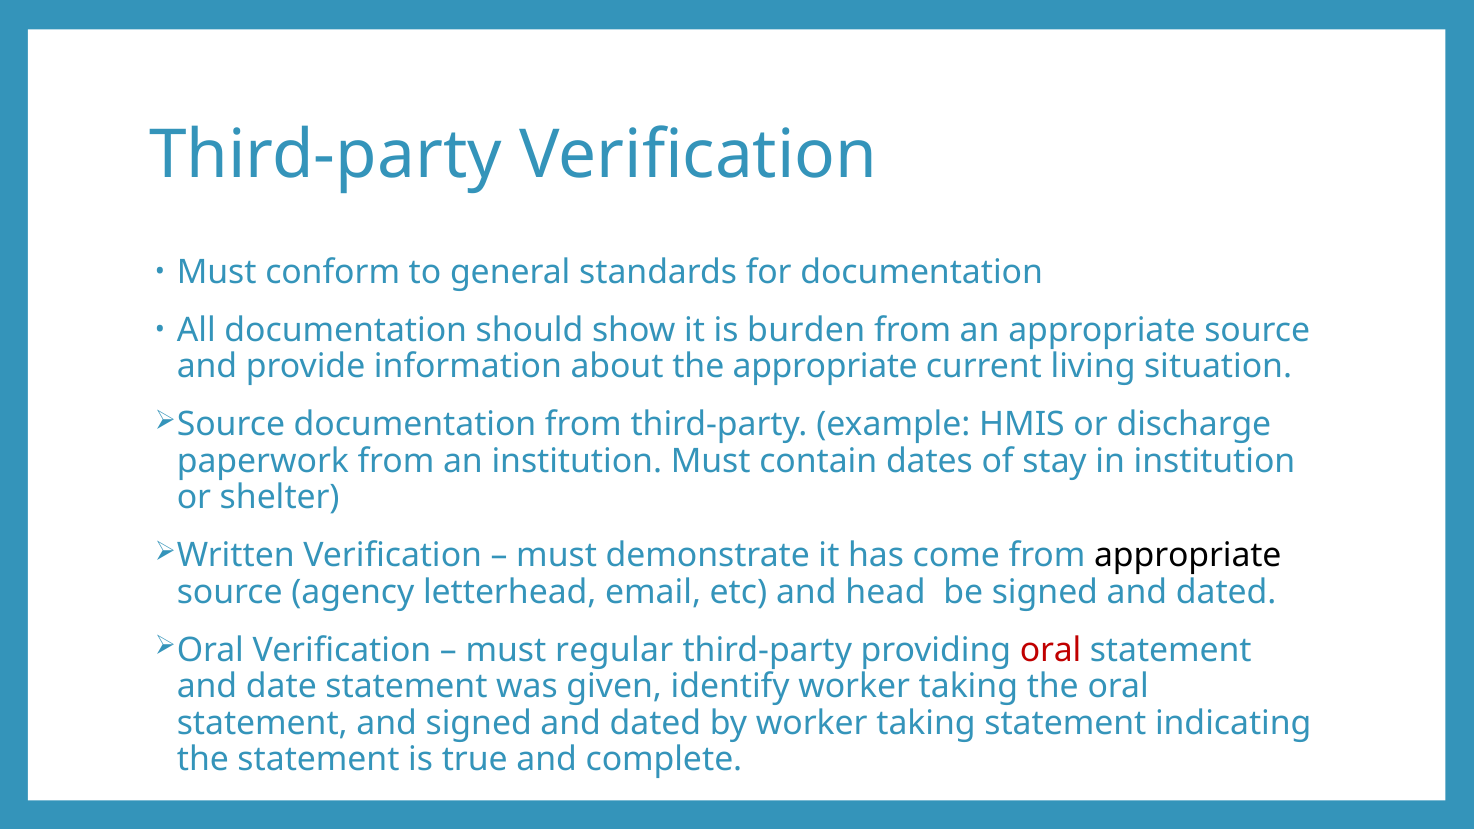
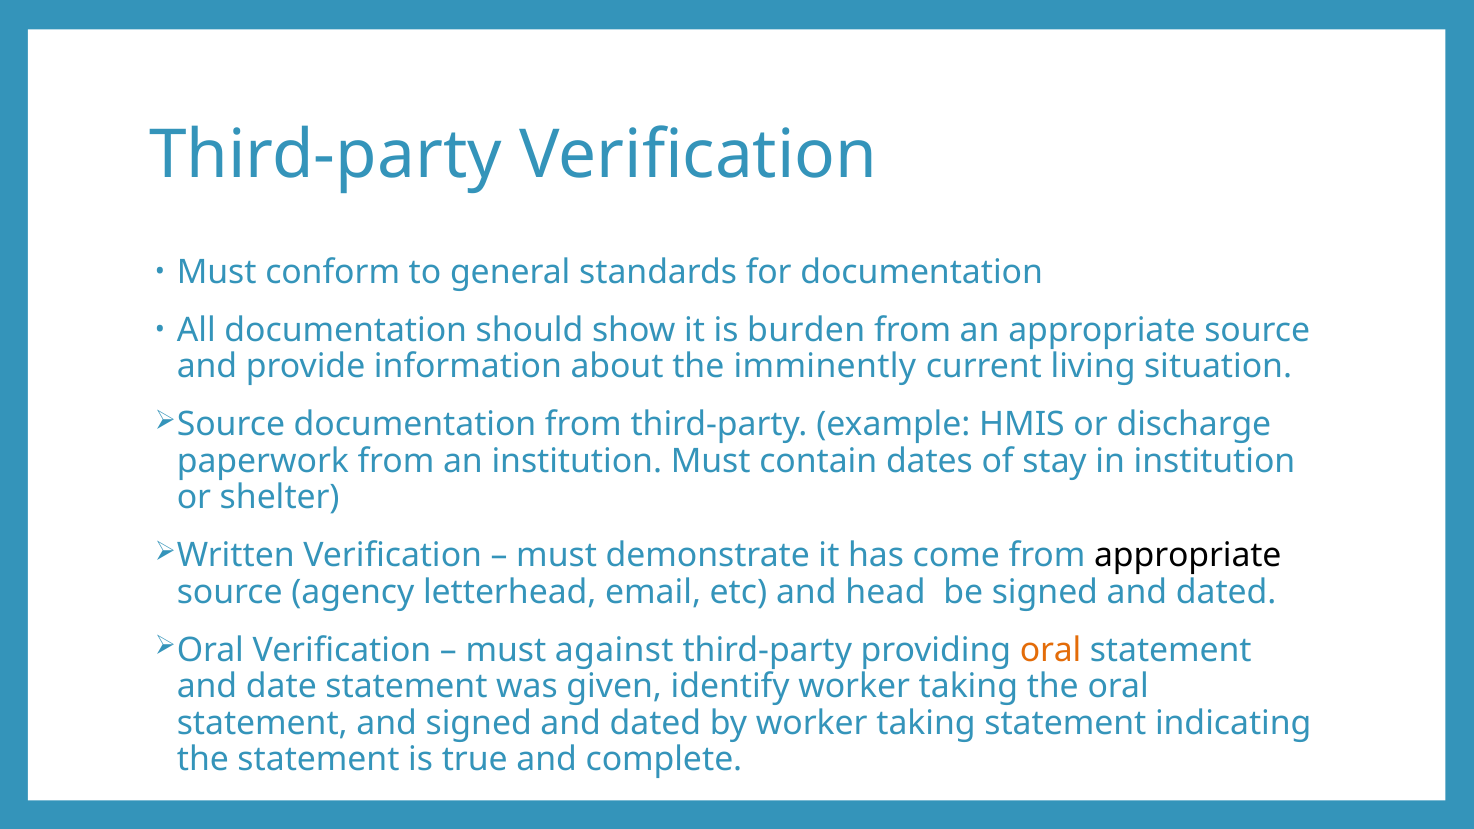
the appropriate: appropriate -> imminently (825, 367)
regular: regular -> against (614, 650)
oral colour: red -> orange (1050, 650)
